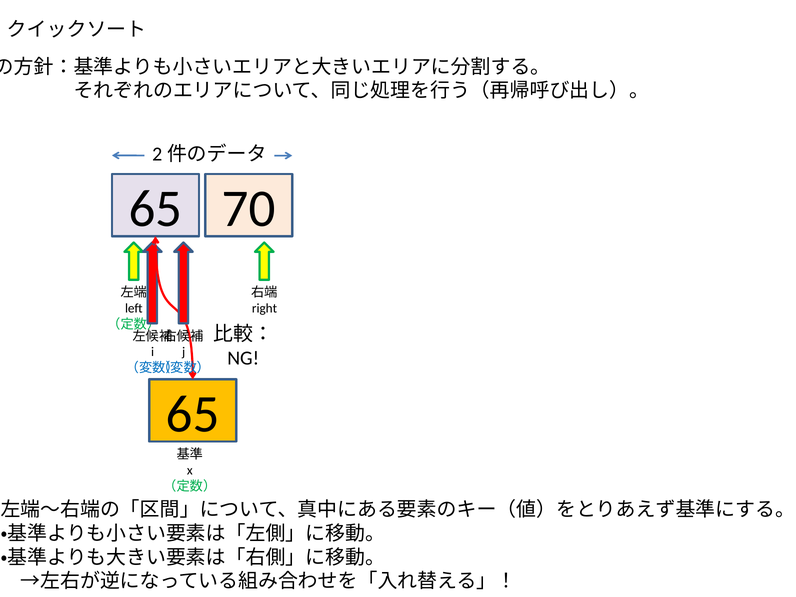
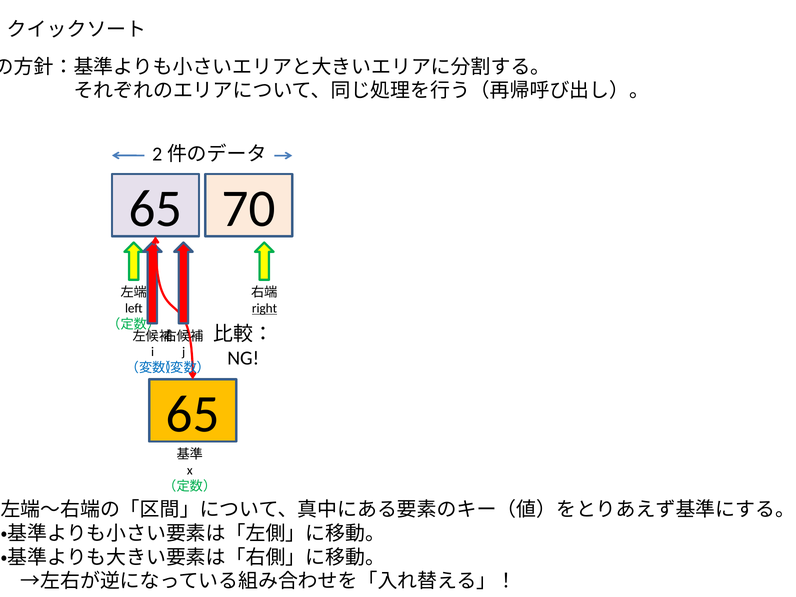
right underline: none -> present (264, 309)
